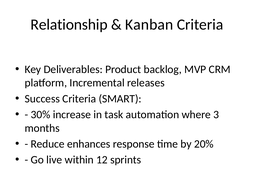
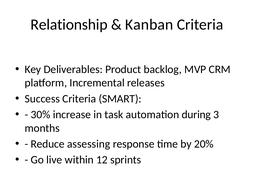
where: where -> during (196, 114)
enhances: enhances -> assessing (89, 144)
